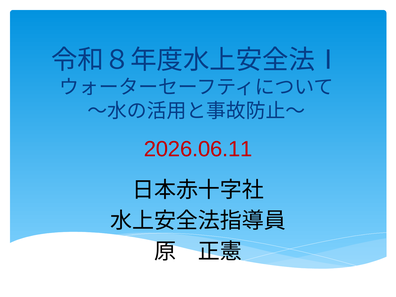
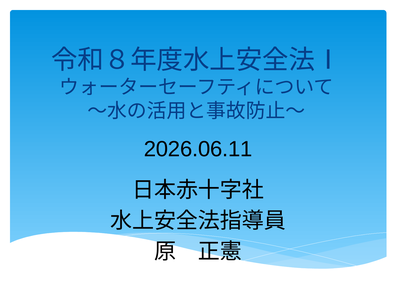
2026.06.11 colour: red -> black (198, 149)
